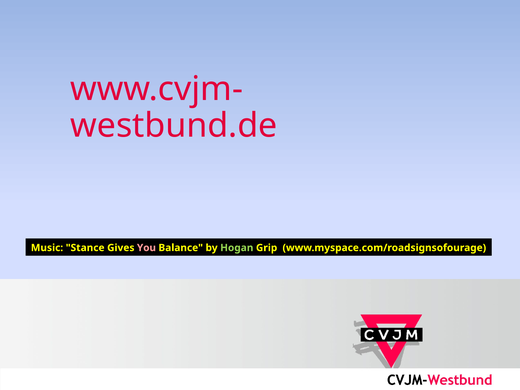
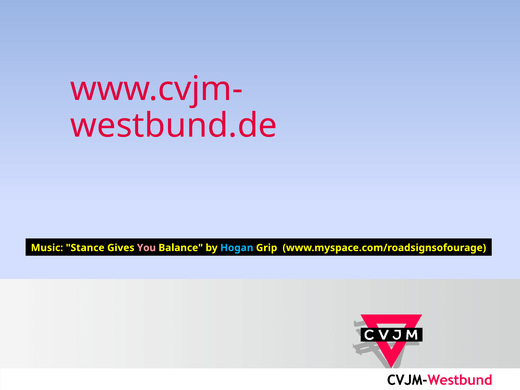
Hogan colour: light green -> light blue (237, 248)
